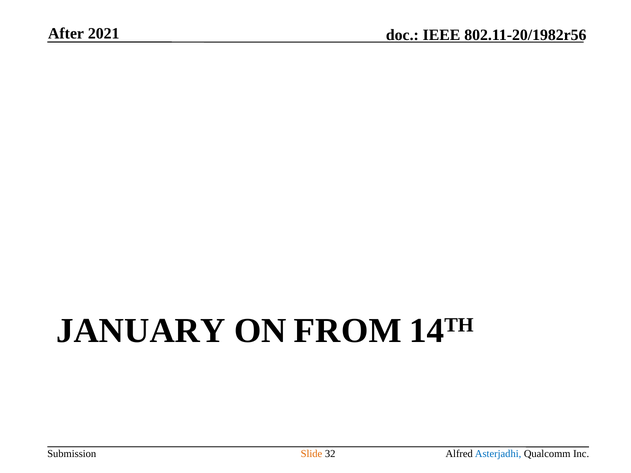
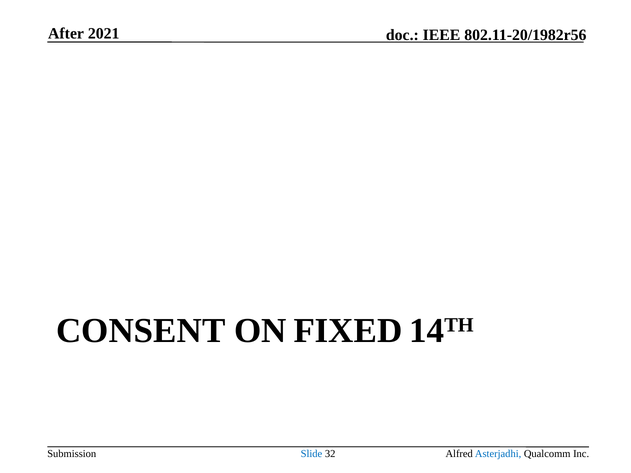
JANUARY: JANUARY -> CONSENT (141, 331)
FROM: FROM -> FIXED (348, 331)
Slide colour: orange -> blue (311, 454)
